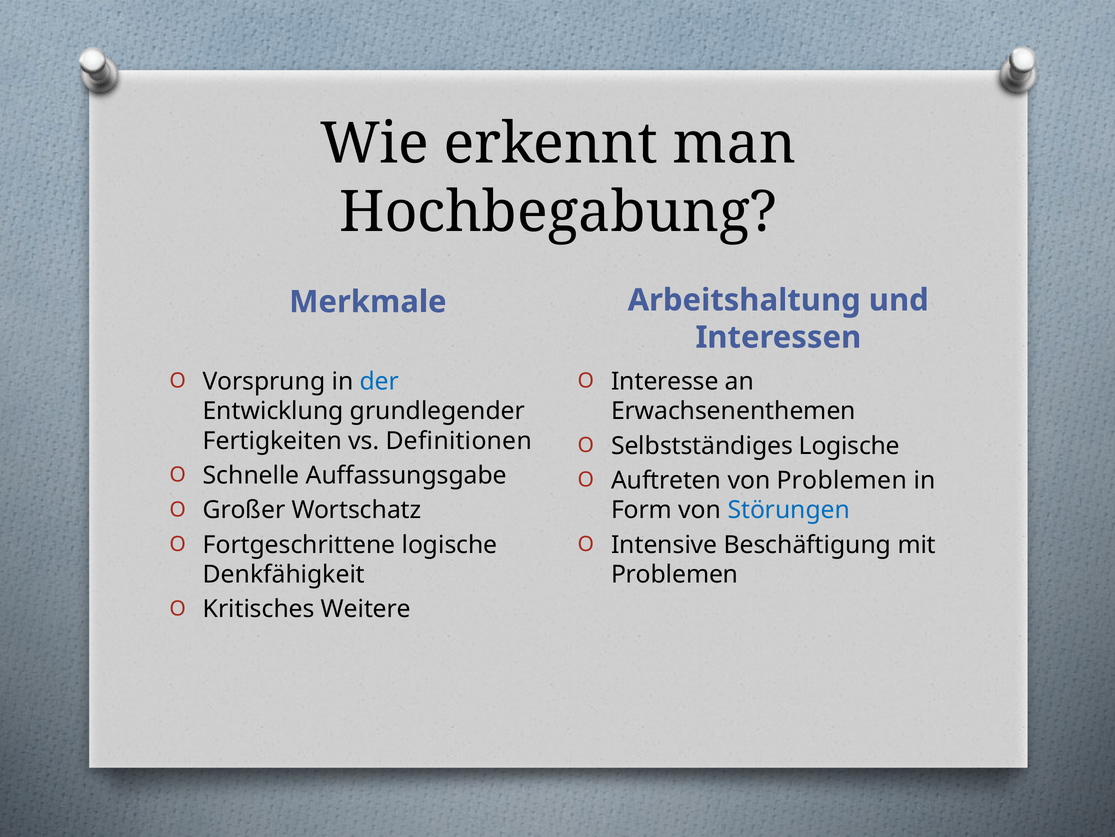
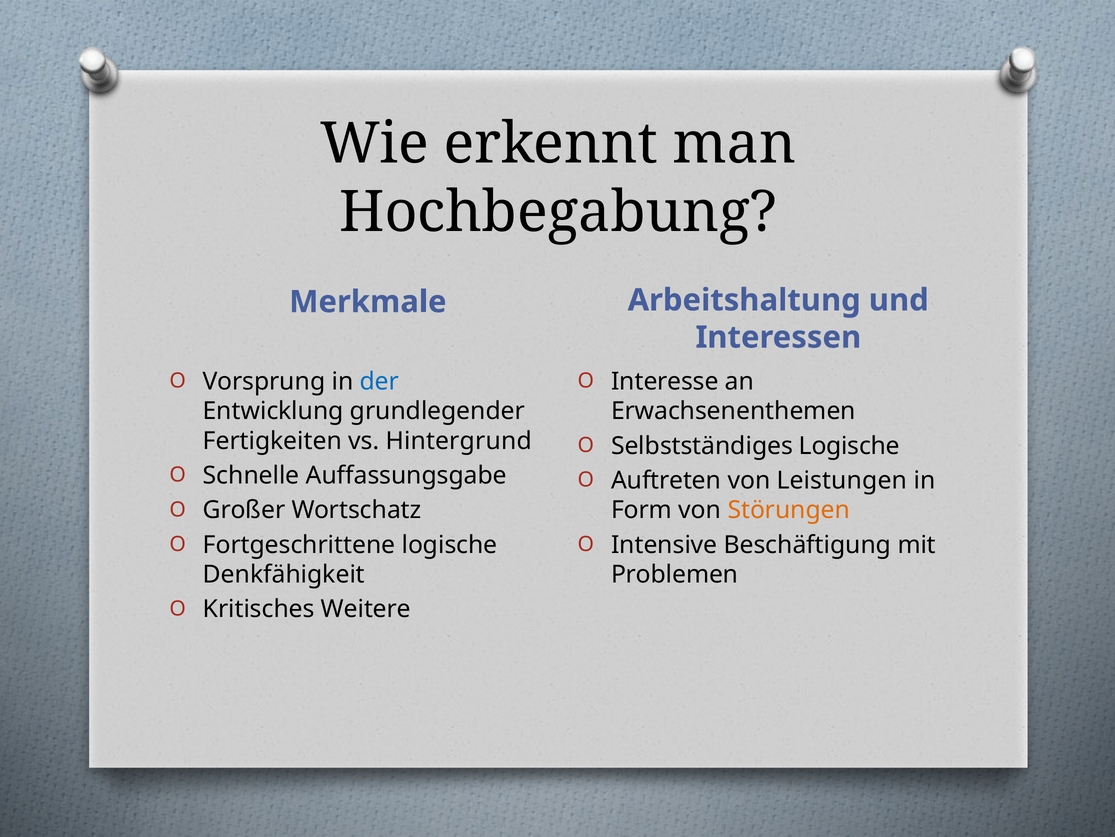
Definitionen: Definitionen -> Hintergrund (459, 441)
von Problemen: Problemen -> Leistungen (842, 480)
Störungen colour: blue -> orange (789, 510)
